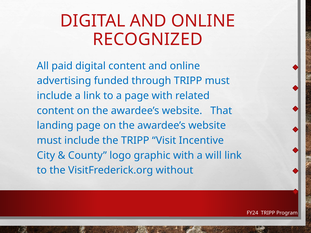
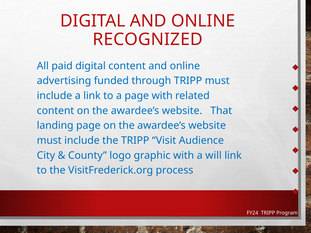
Incentive: Incentive -> Audience (201, 141)
without: without -> process (175, 170)
